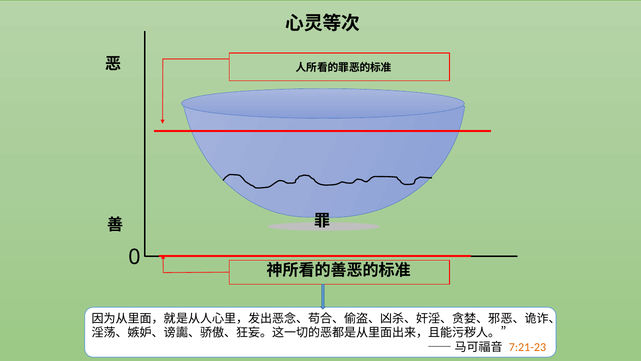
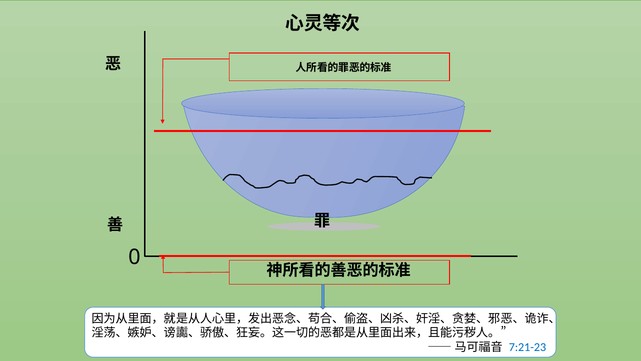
7:21-23 colour: orange -> blue (527, 347)
